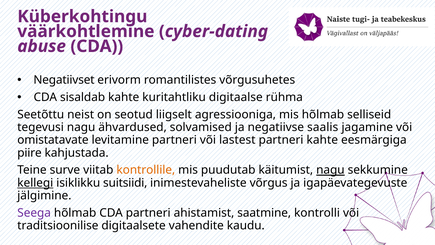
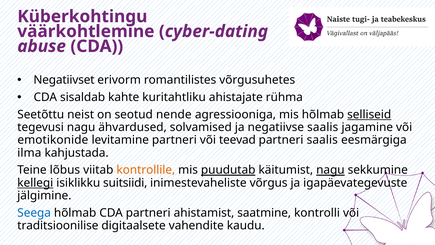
digitaalse: digitaalse -> ahistajate (236, 97)
liigselt: liigselt -> nende (174, 114)
selliseid underline: none -> present (369, 114)
omistatavate: omistatavate -> emotikonide (53, 140)
lastest: lastest -> teevad (237, 140)
partneri kahte: kahte -> saalis (322, 140)
piire: piire -> ilma (29, 153)
surve: surve -> lõbus (65, 170)
puudutab underline: none -> present (228, 170)
Seega colour: purple -> blue (34, 213)
